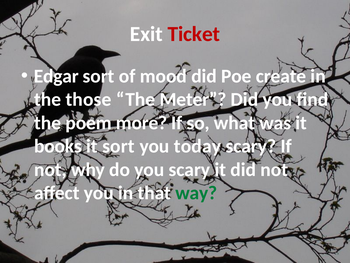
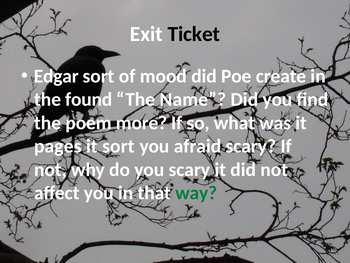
Ticket colour: red -> black (194, 34)
those: those -> found (89, 99)
Meter: Meter -> Name (193, 99)
books: books -> pages (58, 146)
today: today -> afraid (198, 146)
